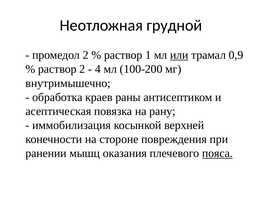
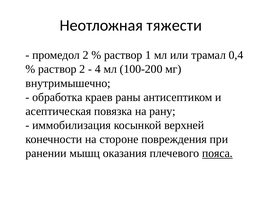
грудной: грудной -> тяжести (174, 25)
или underline: present -> none (179, 55)
0,9: 0,9 -> 0,4 (236, 55)
